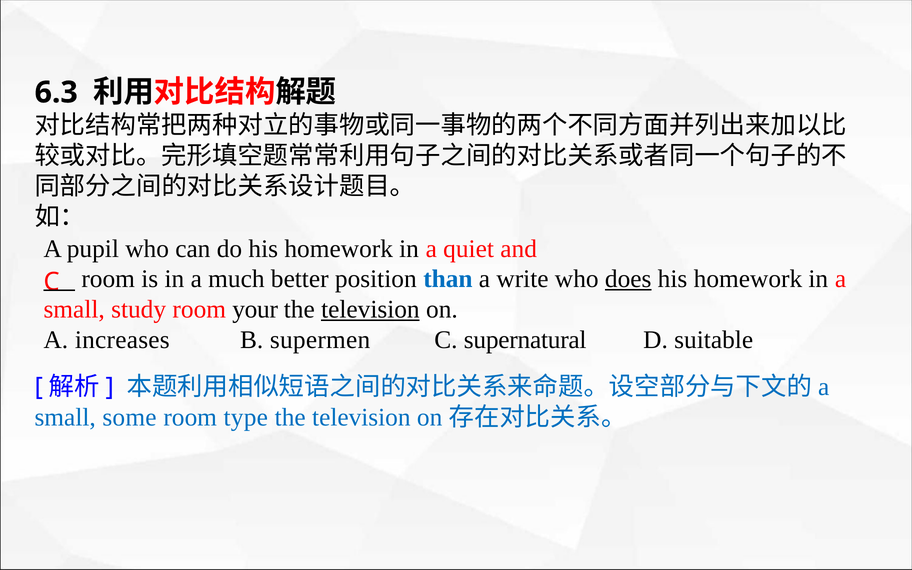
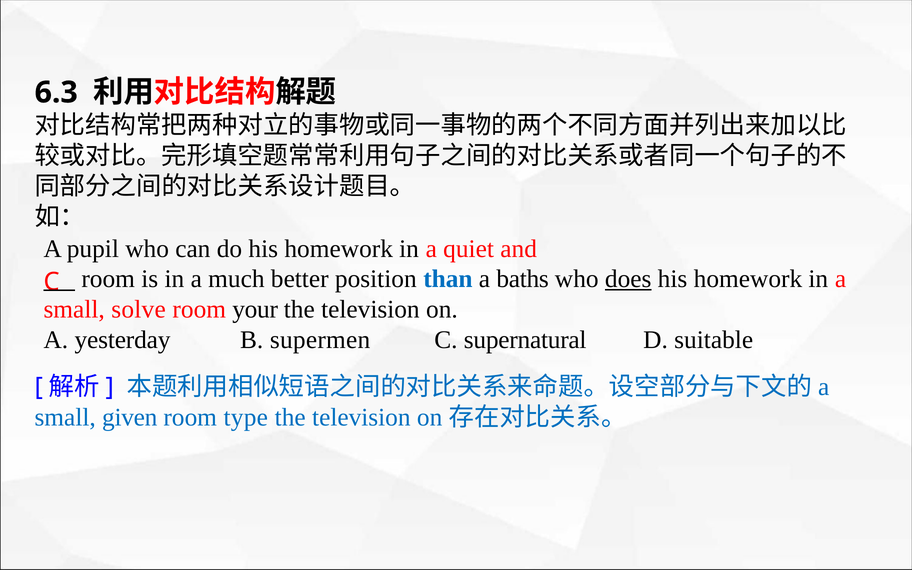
write: write -> baths (523, 279)
study: study -> solve (138, 309)
television underline: present -> none (370, 309)
increases: increases -> yesterday (123, 340)
some: some -> given (130, 417)
